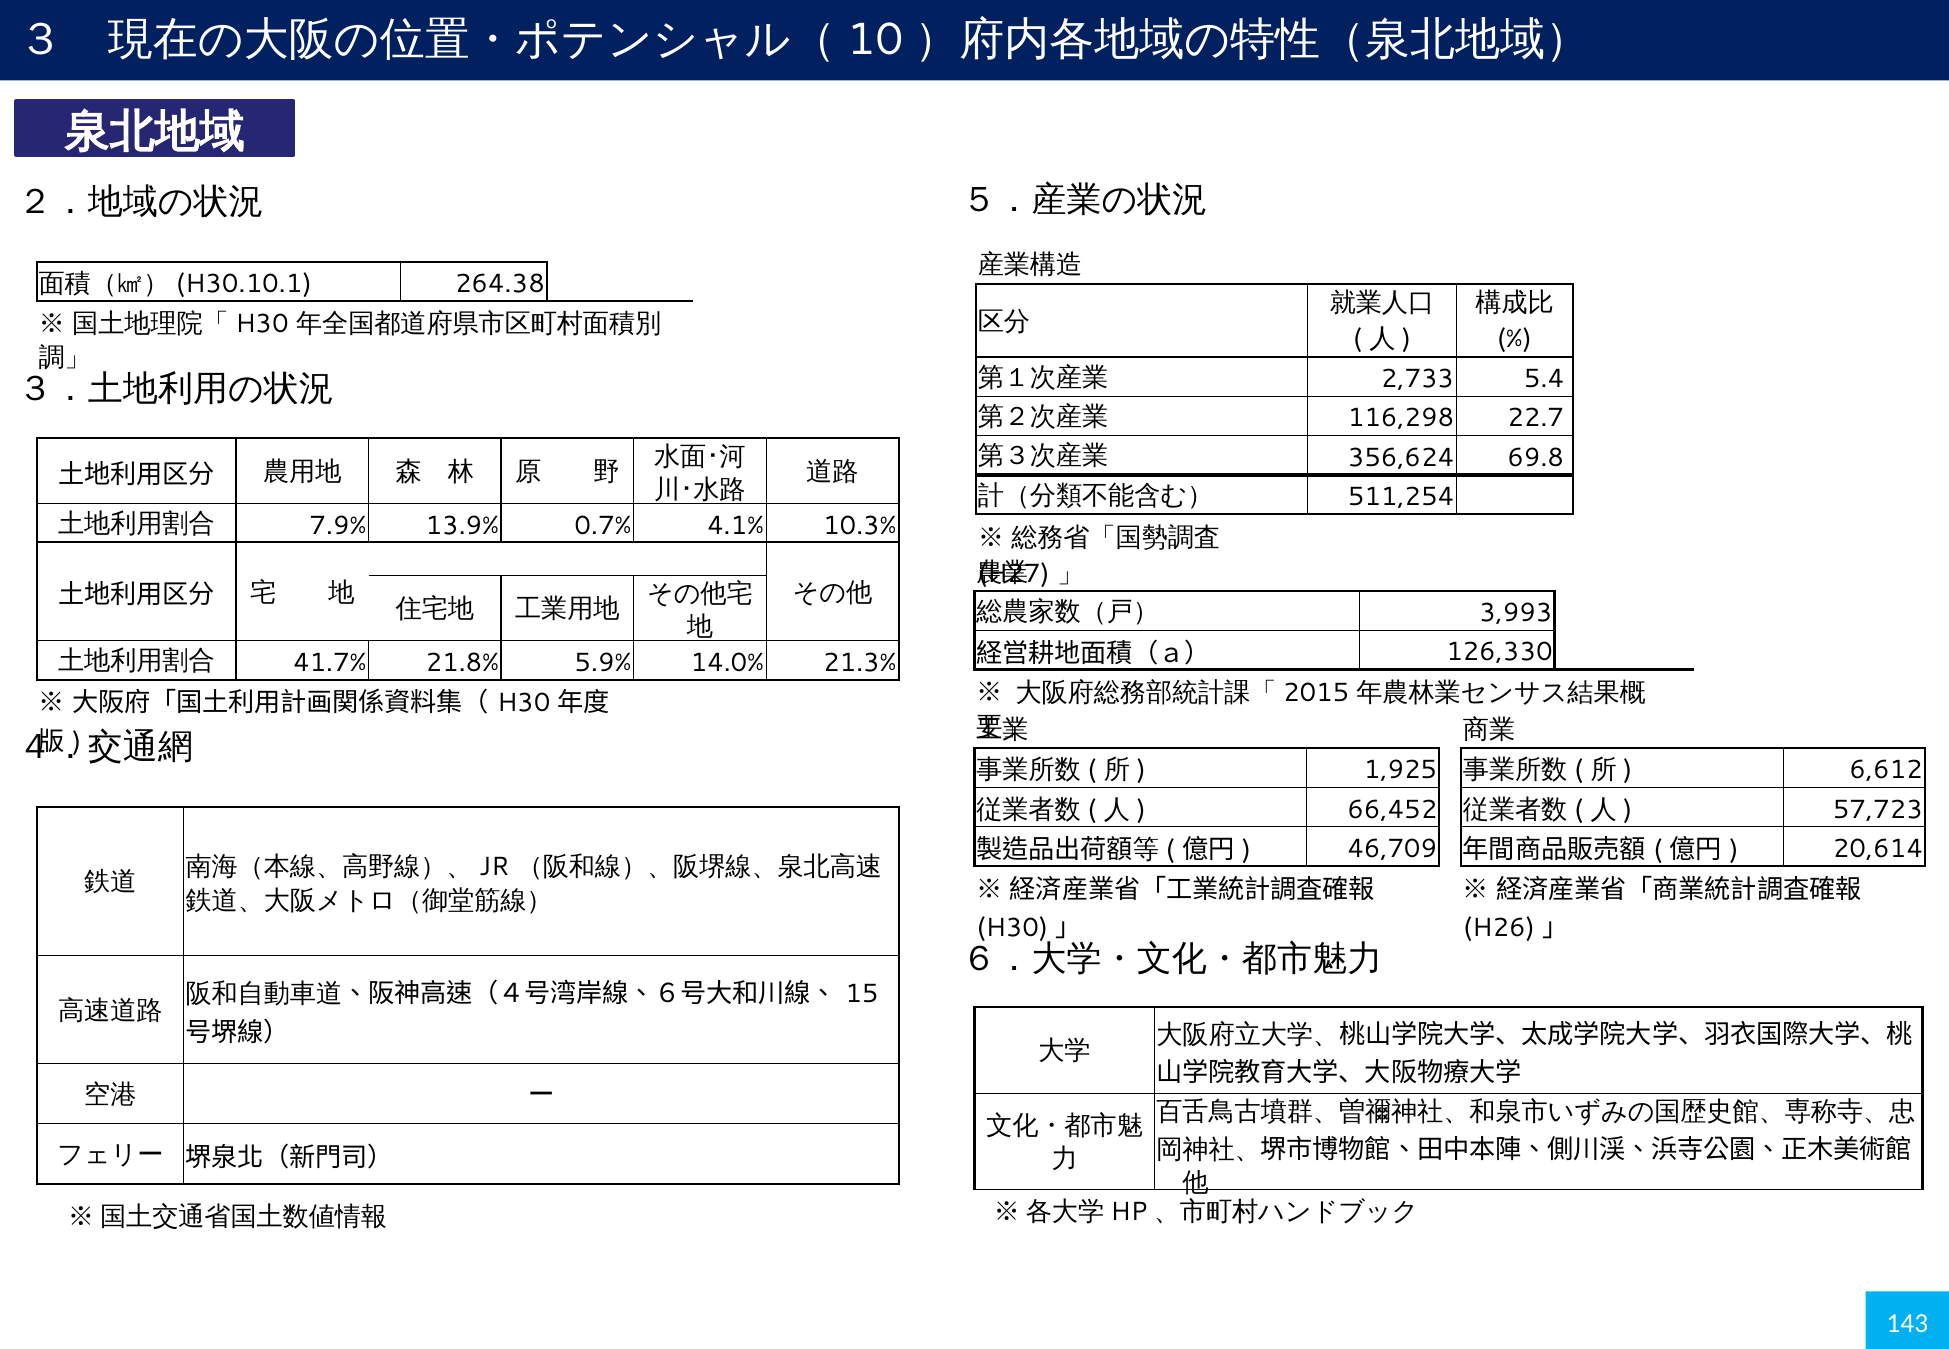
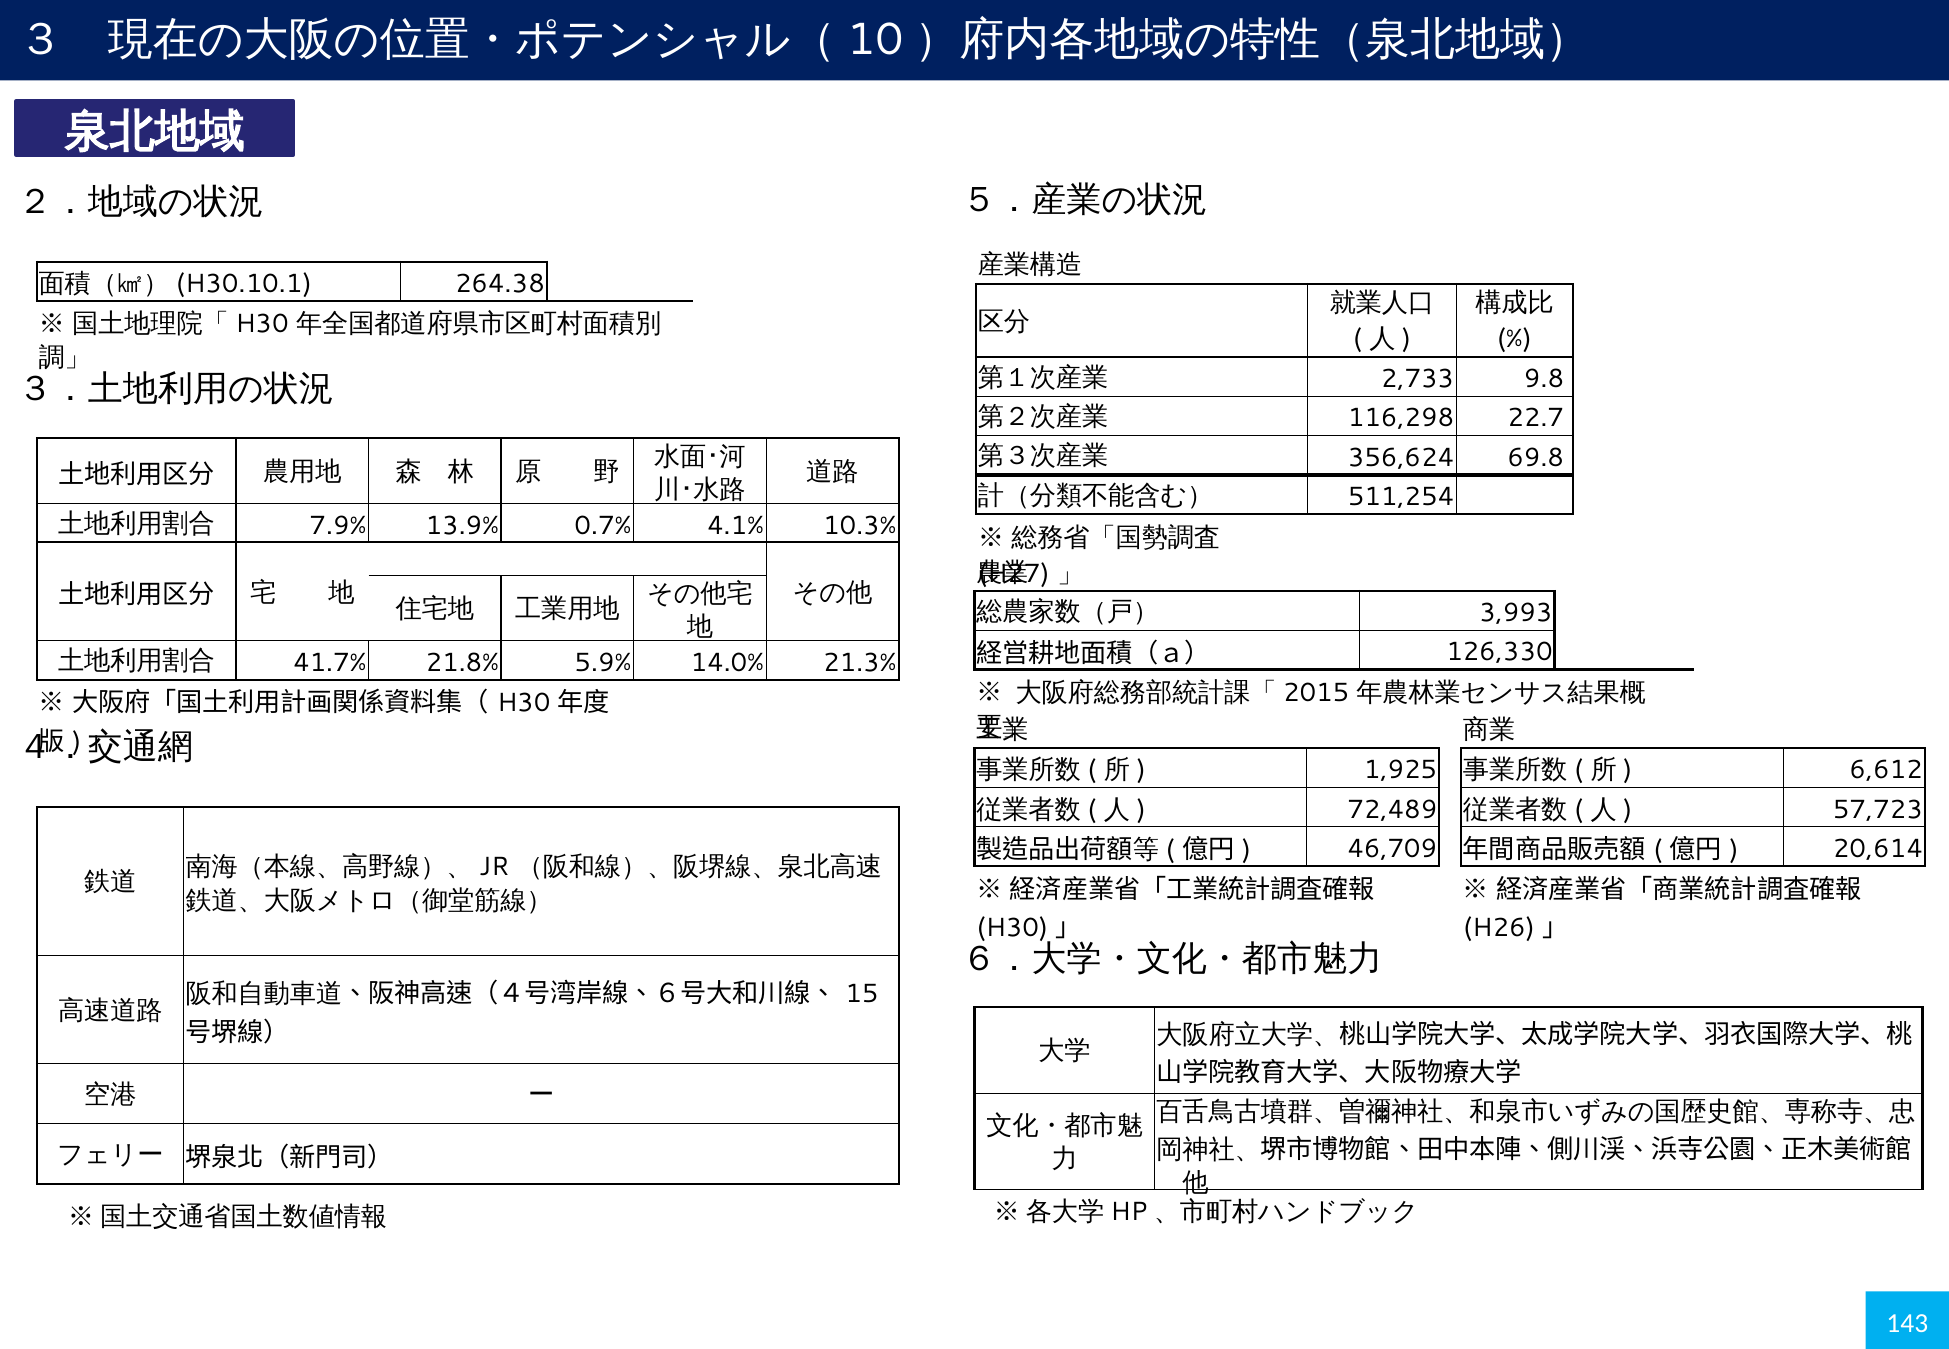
5.4: 5.4 -> 9.8 (1544, 379)
66,452: 66,452 -> 72,489 (1392, 810)
